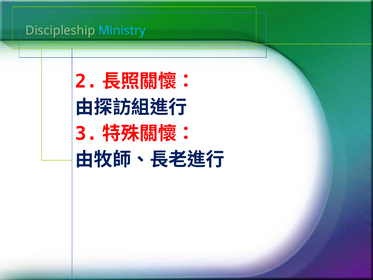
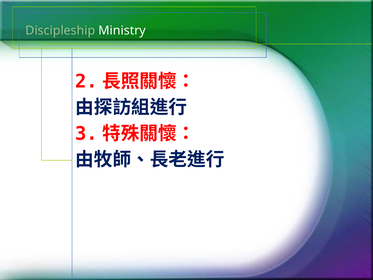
Ministry colour: light blue -> white (122, 30)
